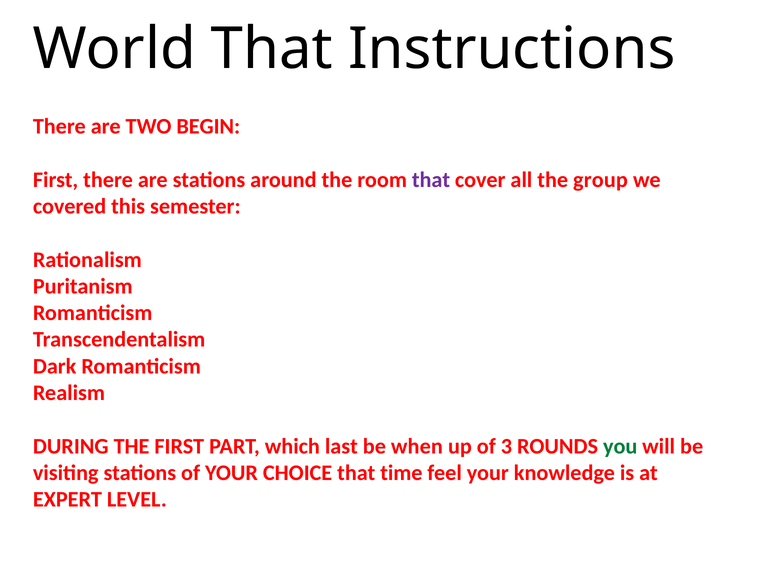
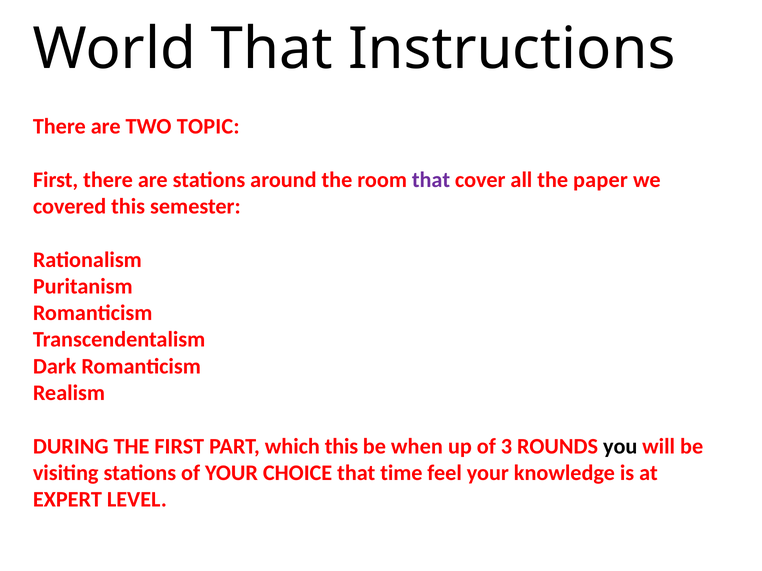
BEGIN: BEGIN -> TOPIC (208, 127)
group: group -> paper (600, 180)
which last: last -> this (341, 447)
you colour: green -> black (620, 447)
